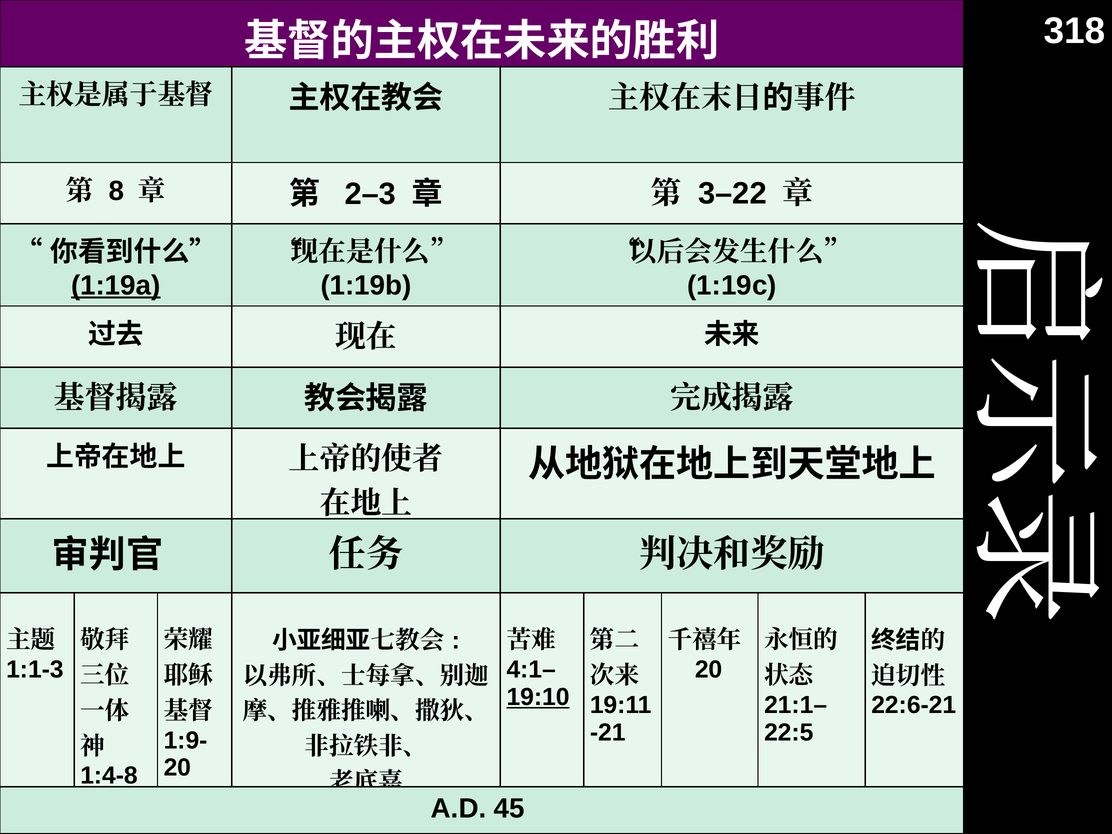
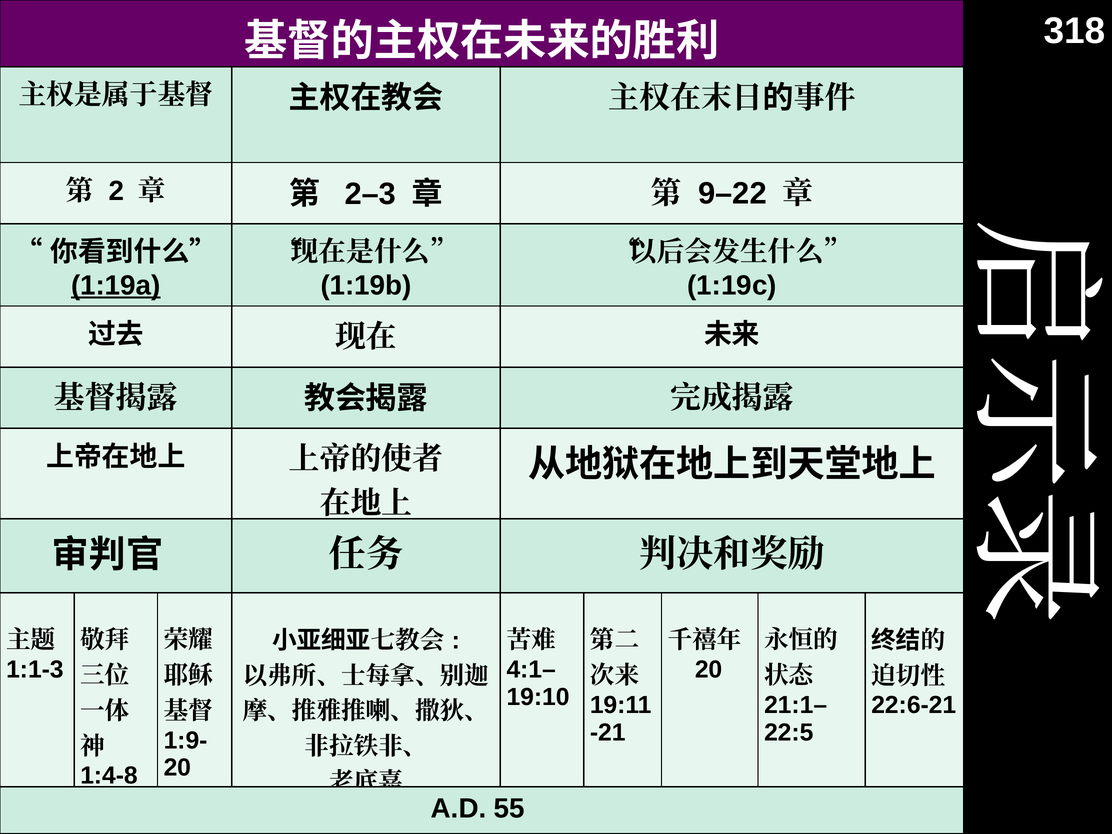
8: 8 -> 2 (116, 191)
3–22: 3–22 -> 9–22 (732, 194)
19:10 underline: present -> none (538, 697)
45: 45 -> 55 (509, 808)
